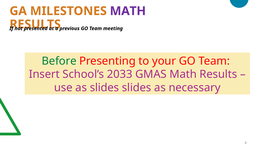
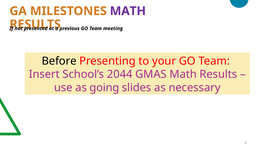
Before colour: green -> black (59, 61)
2033: 2033 -> 2044 (120, 74)
as slides: slides -> going (104, 88)
